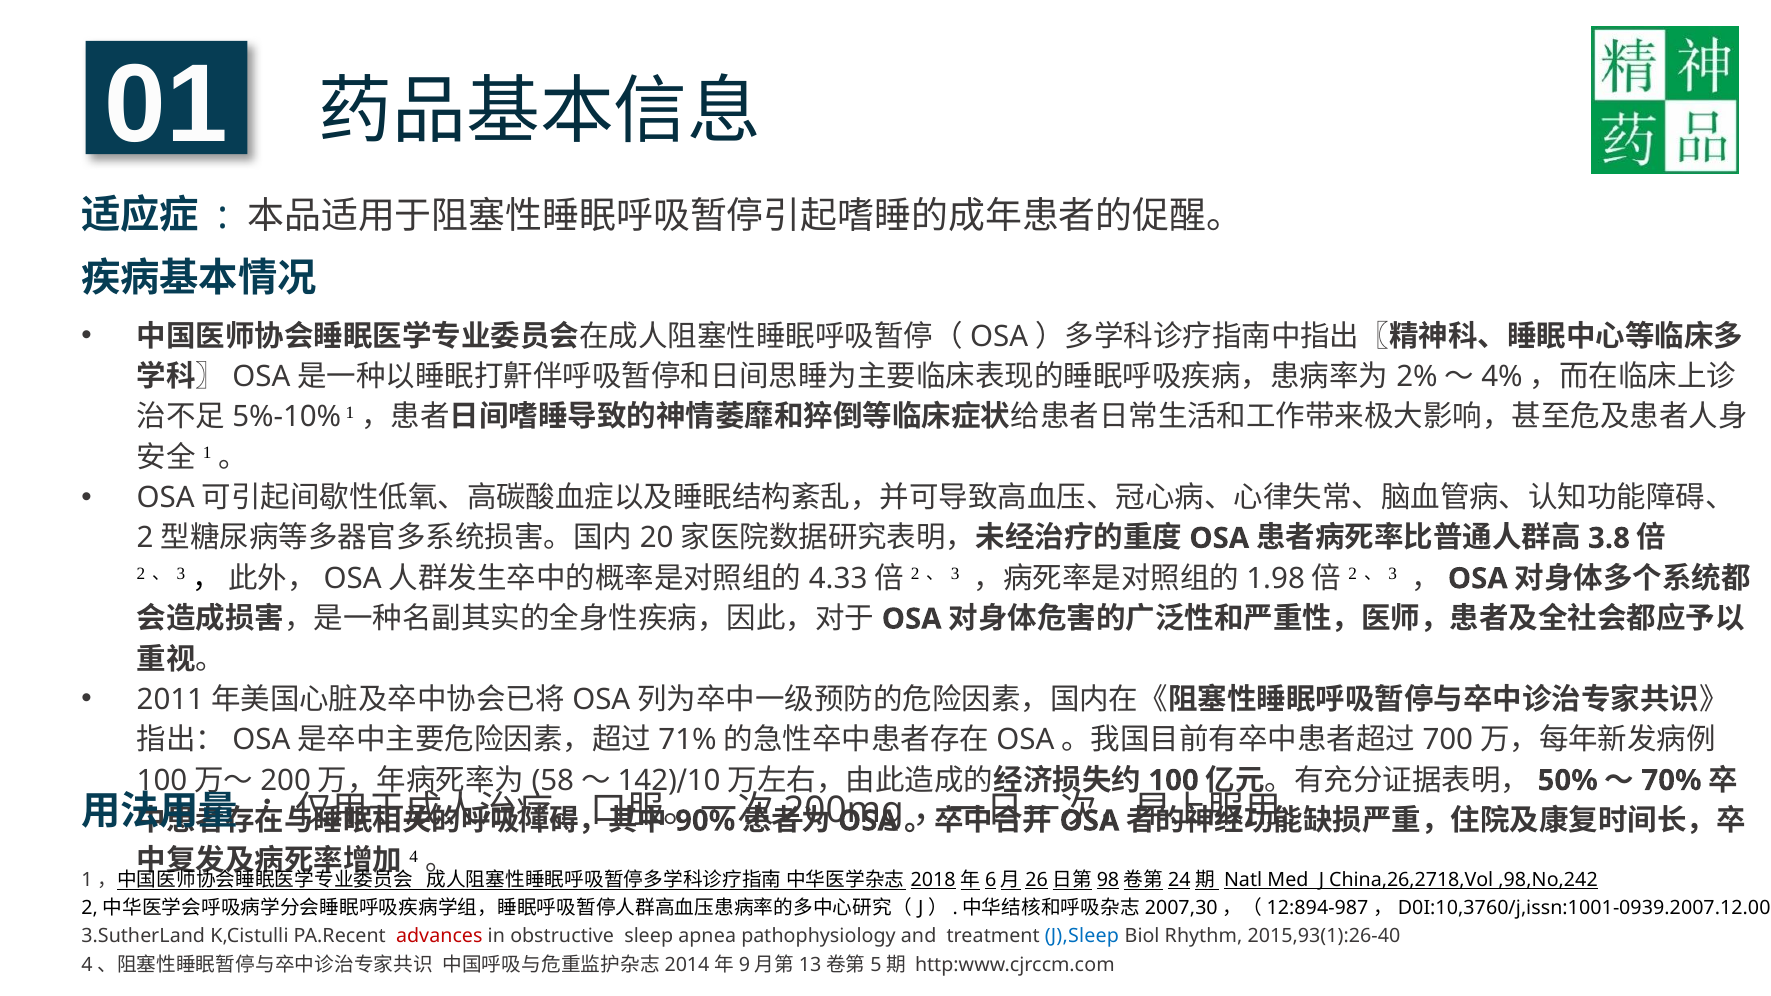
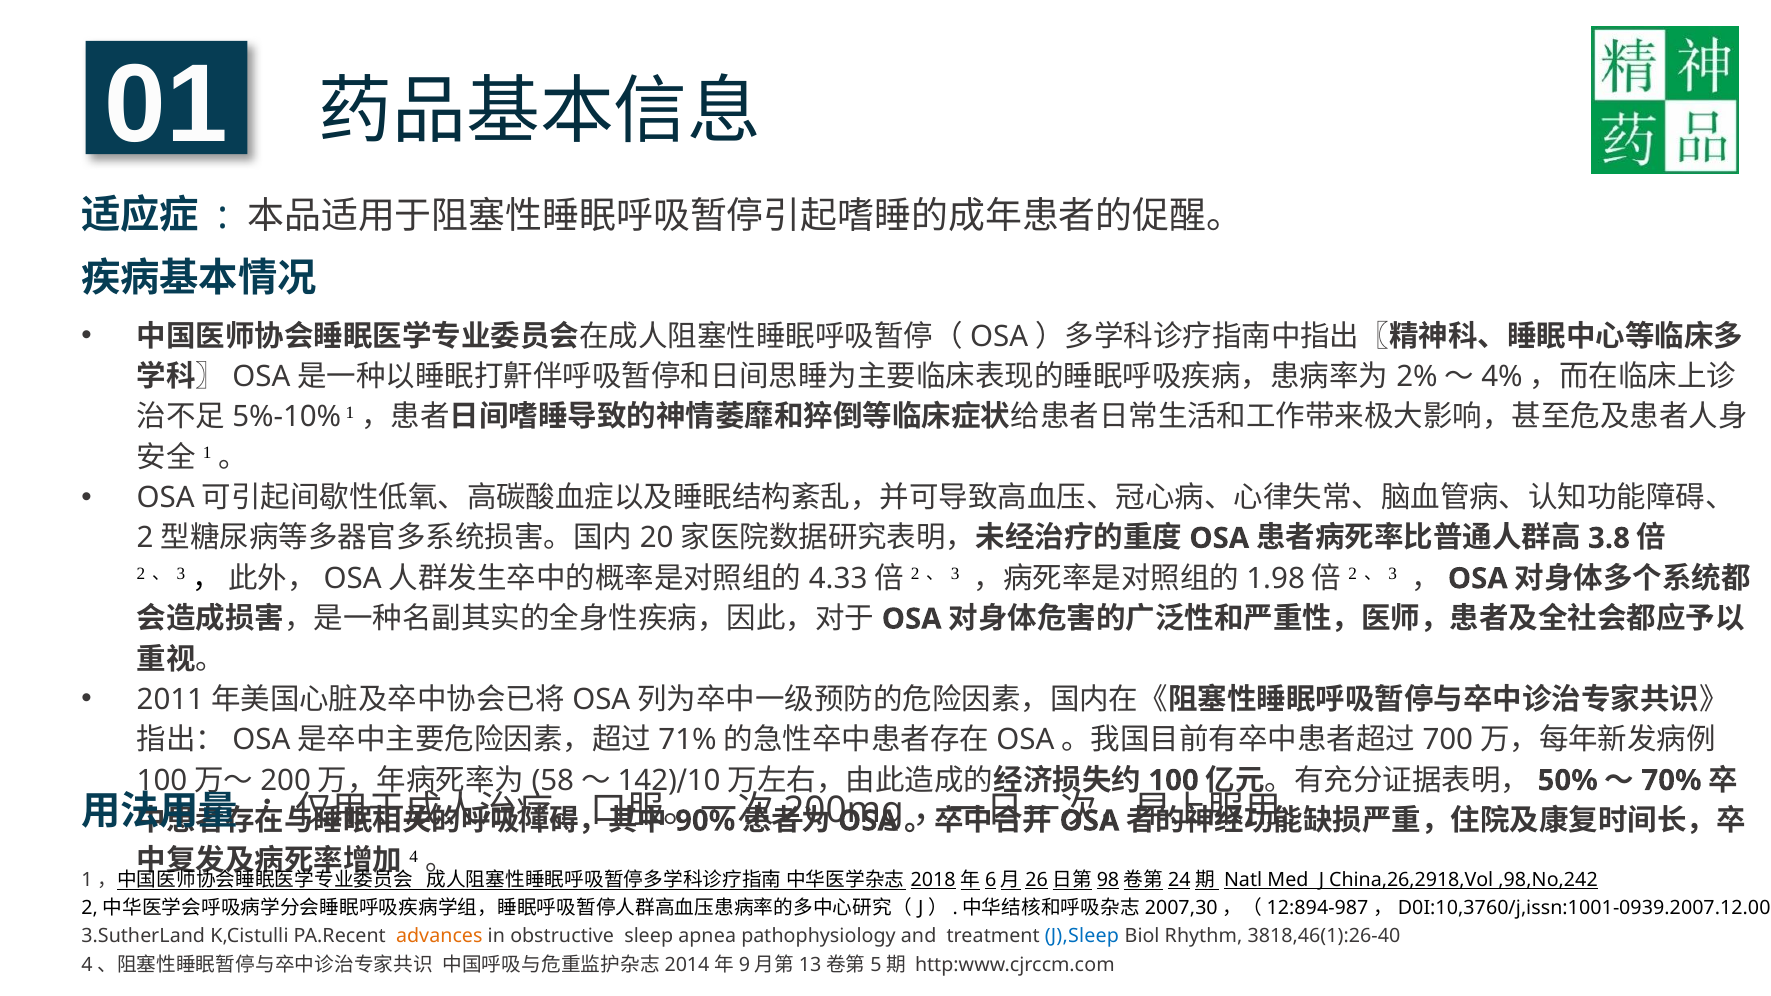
China,26,2718,Vol: China,26,2718,Vol -> China,26,2918,Vol (1411, 880)
advances colour: red -> orange (439, 937)
2015,93(1):26-40: 2015,93(1):26-40 -> 3818,46(1):26-40 (1324, 937)
